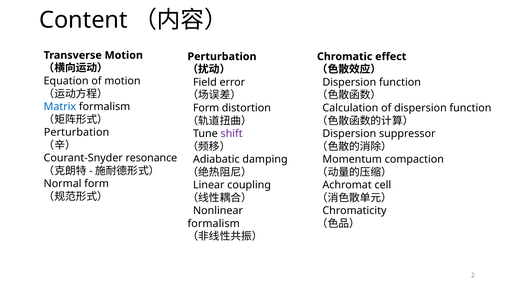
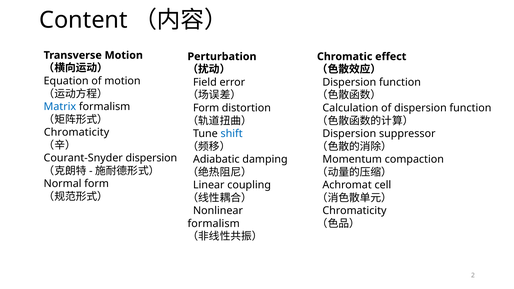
Perturbation: Perturbation -> Chromaticity (77, 132)
shift colour: purple -> blue (232, 134)
Courant-Snyder resonance: resonance -> dispersion (151, 158)
